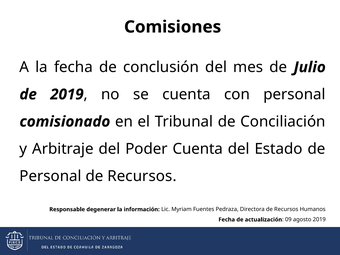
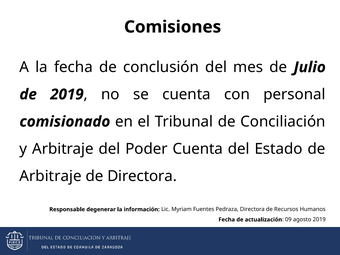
Personal: Personal -> Arbitraje (51, 176)
Recursos: Recursos -> Directora (142, 176)
